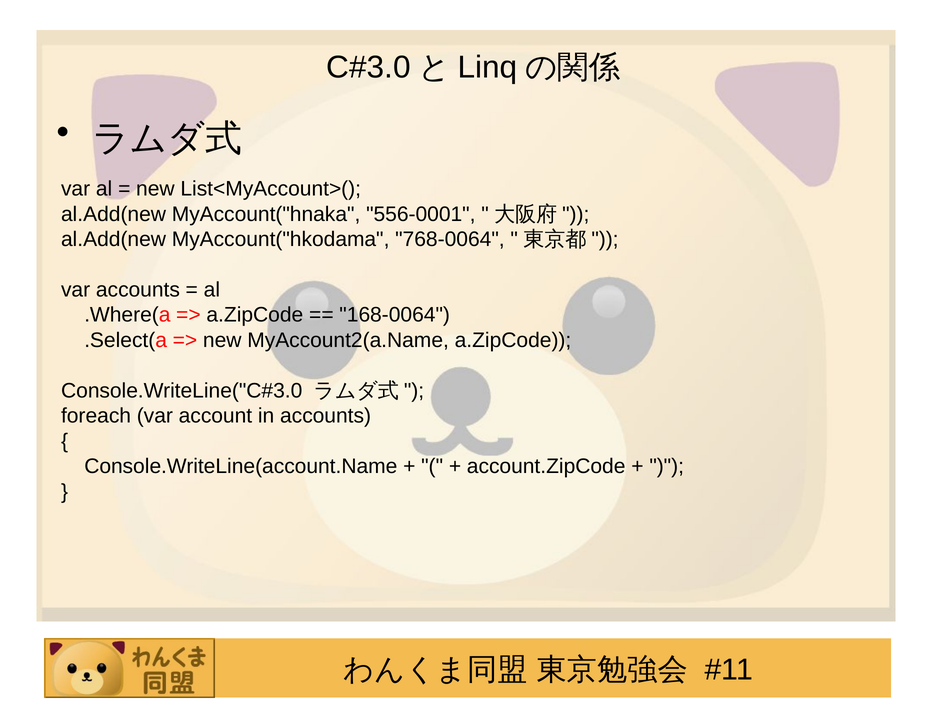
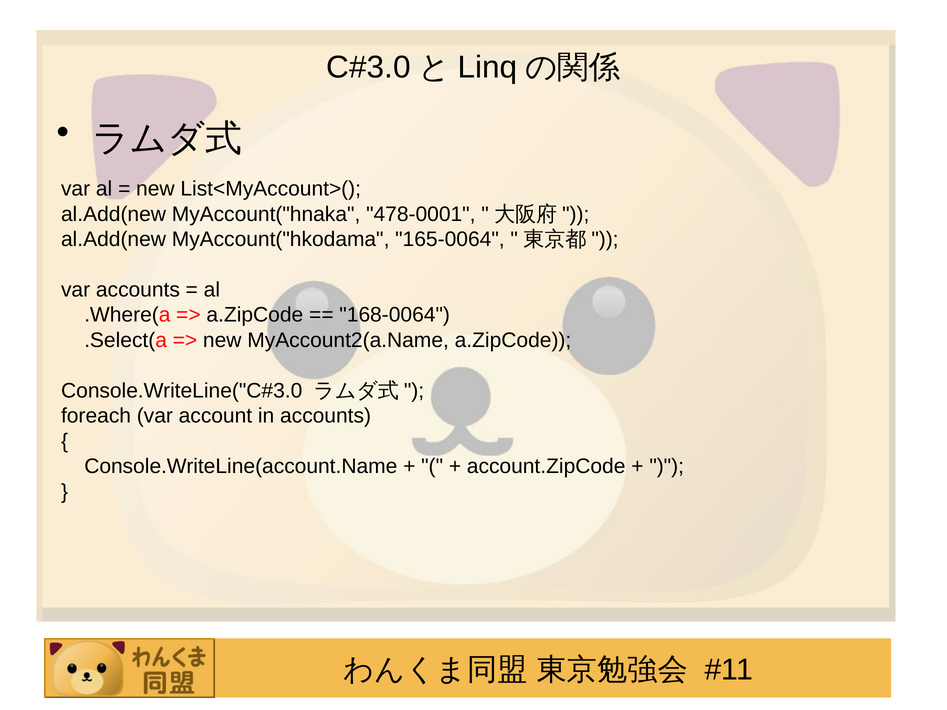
556-0001: 556-0001 -> 478-0001 (421, 214)
768-0064: 768-0064 -> 165-0064 (450, 239)
